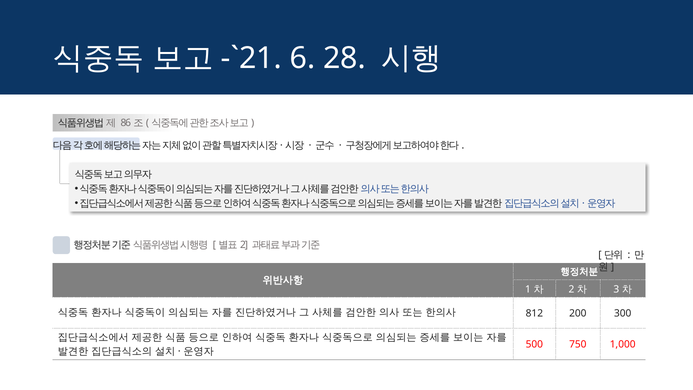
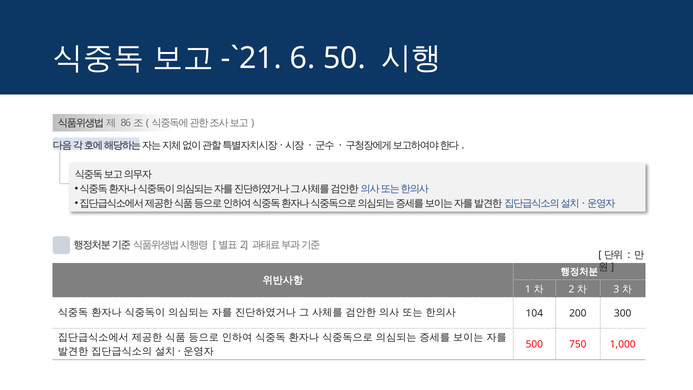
28: 28 -> 50 (344, 58)
812: 812 -> 104 (534, 313)
